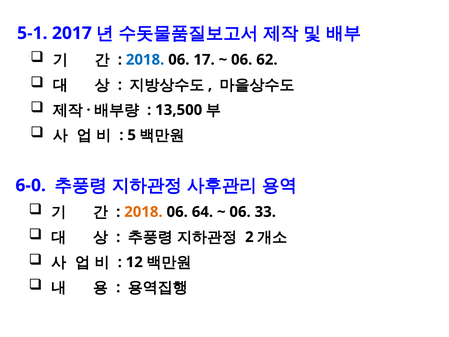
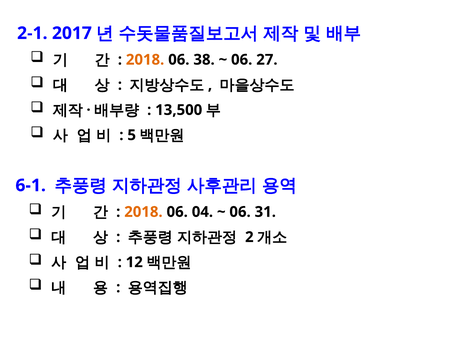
5-1: 5-1 -> 2-1 (32, 33)
2018 colour: blue -> orange (145, 60)
17: 17 -> 38 (204, 60)
62: 62 -> 27 (267, 60)
6-0: 6-0 -> 6-1 (31, 185)
64: 64 -> 04 (202, 212)
33: 33 -> 31 (265, 212)
